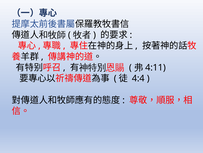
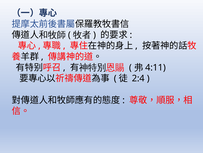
4:4: 4:4 -> 2:4 (138, 78)
